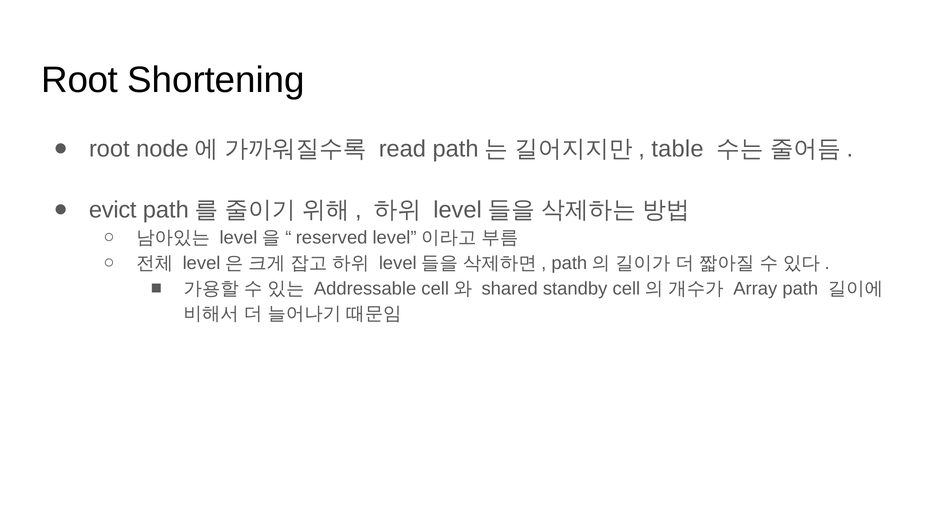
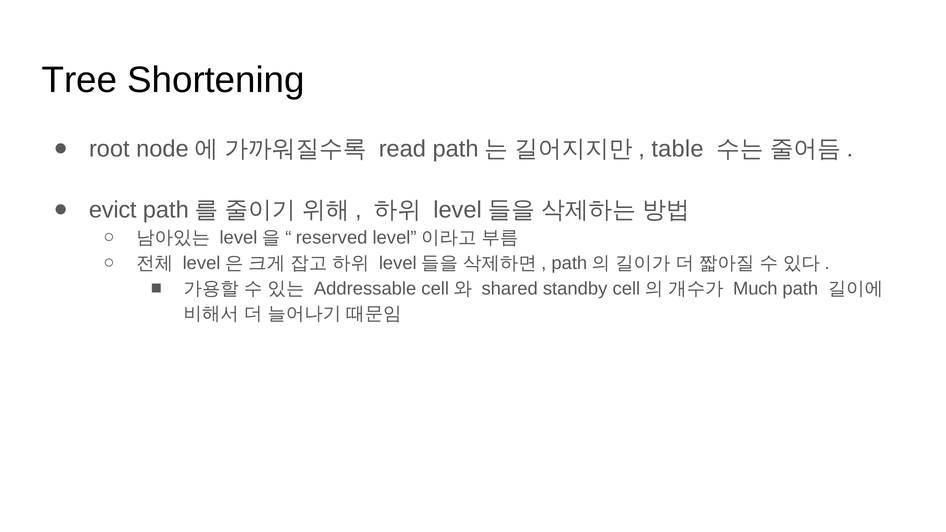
Root: Root -> Tree (79, 80)
Array: Array -> Much (755, 289)
